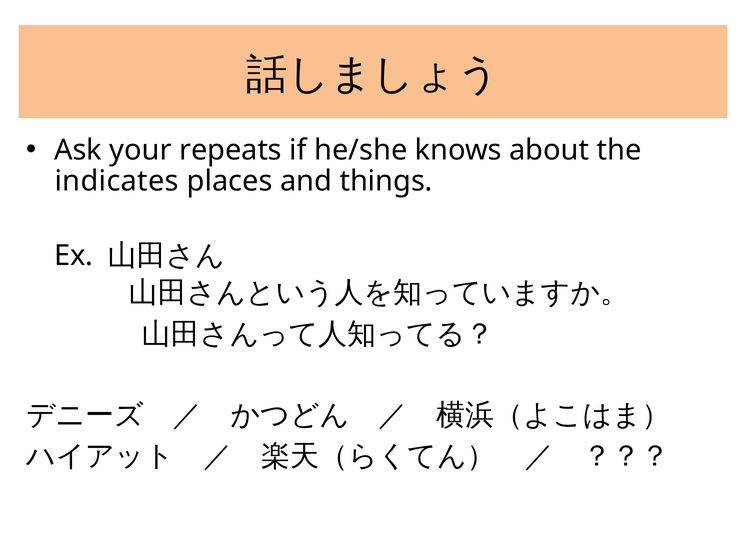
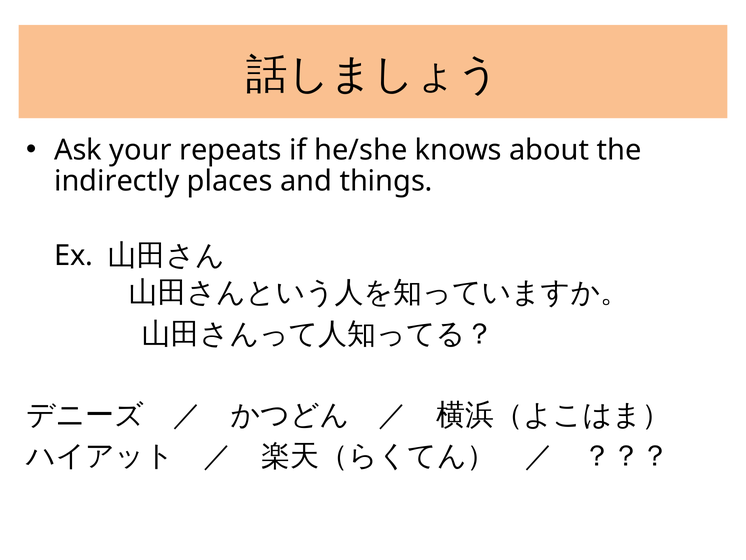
indicates: indicates -> indirectly (117, 181)
